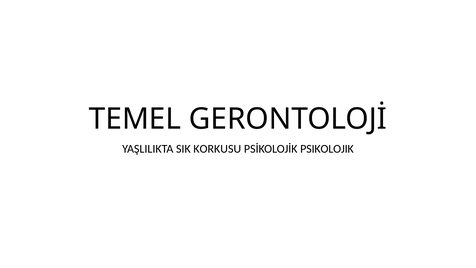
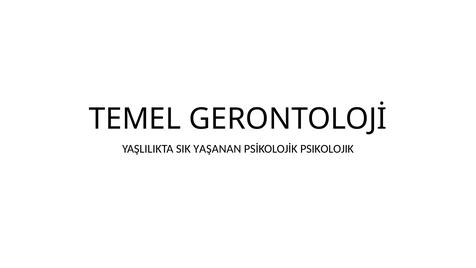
KORKUSU: KORKUSU -> YAŞANAN (217, 149)
